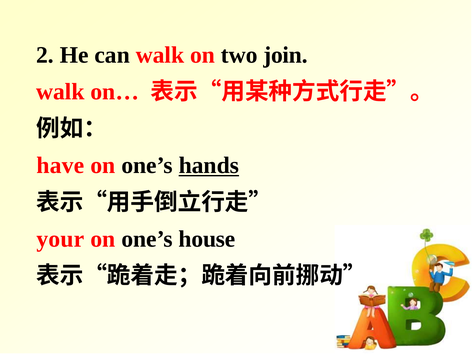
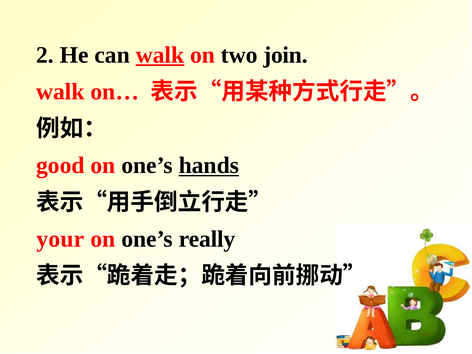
walk underline: none -> present (160, 55)
have: have -> good (60, 165)
house: house -> really (207, 239)
